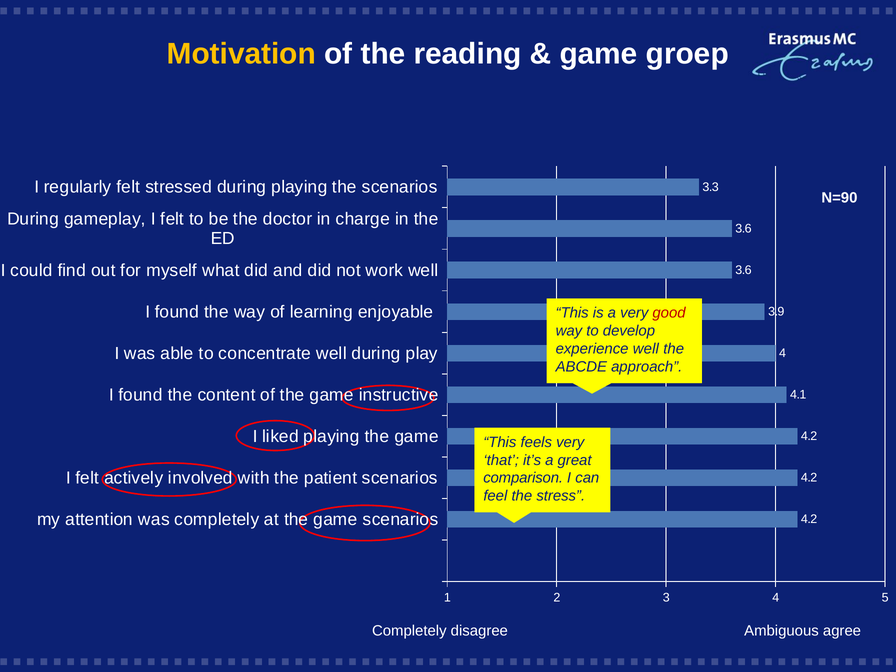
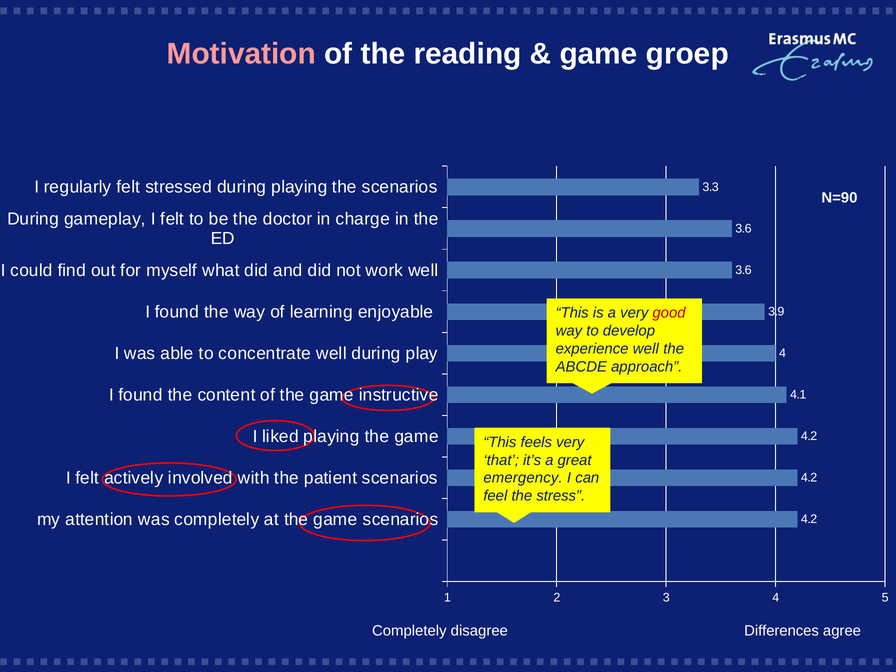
Motivation colour: yellow -> pink (241, 54)
comparison: comparison -> emergency (523, 478)
Ambiguous: Ambiguous -> Differences (782, 631)
